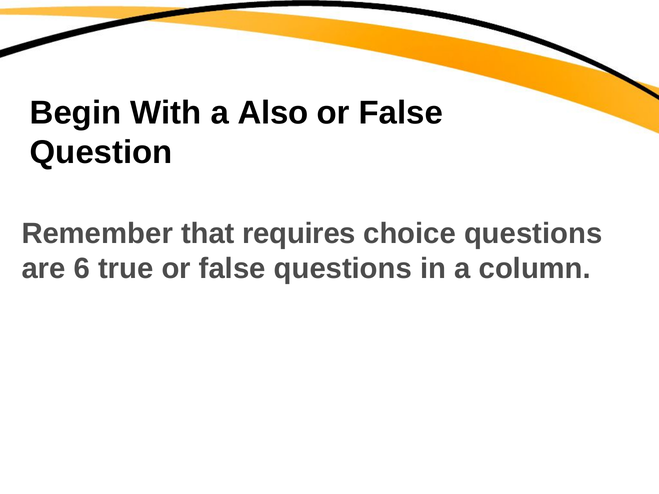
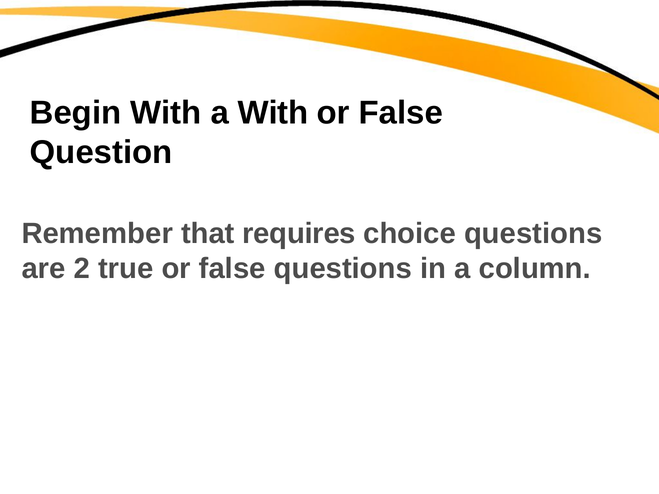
a Also: Also -> With (273, 113)
6: 6 -> 2 (82, 269)
